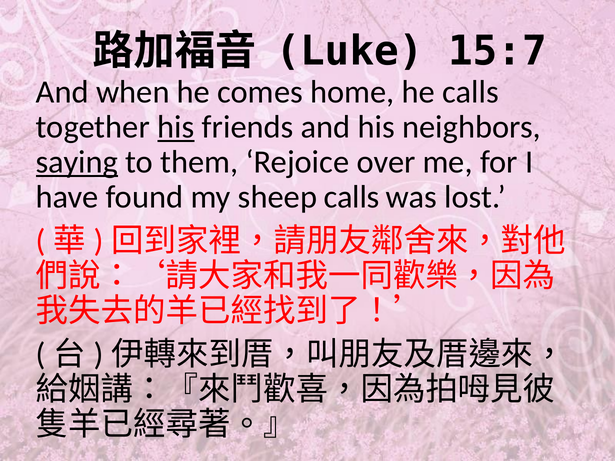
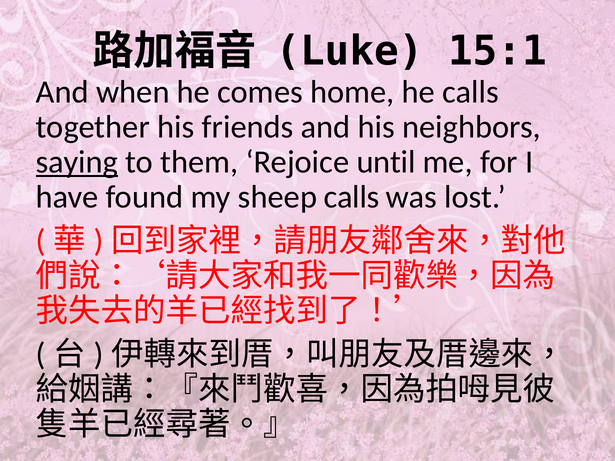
15:7: 15:7 -> 15:1 (497, 51)
his underline: present -> none (176, 127)
over: over -> until (386, 162)
